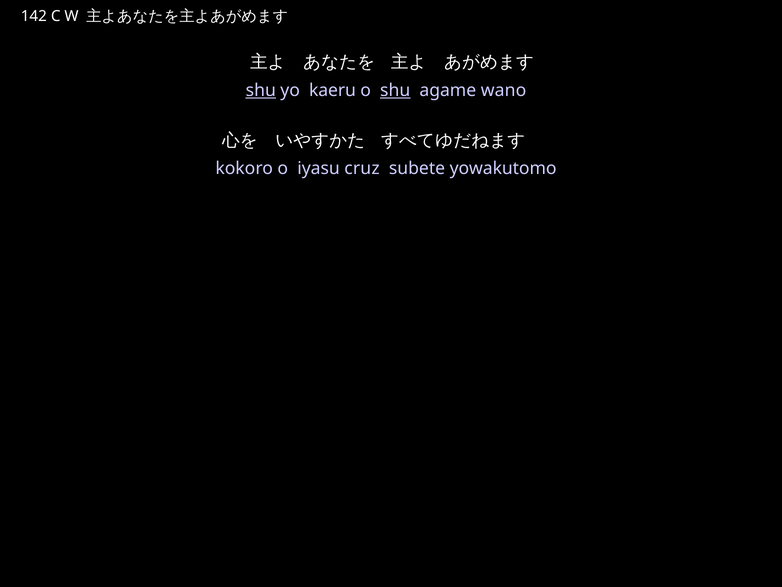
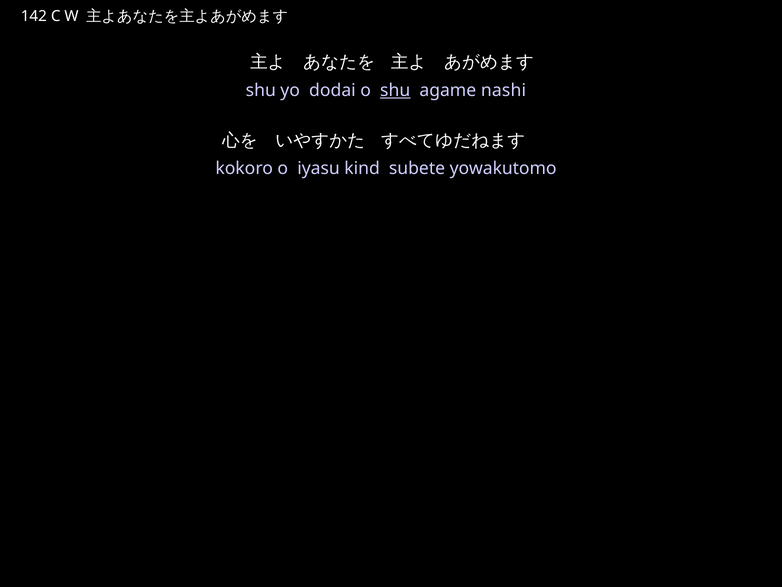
shu underline: present -> none (261, 90)
kaeru: kaeru -> dodai (332, 90)
wano: wano -> nashi (504, 90)
cruz: cruz -> kind (362, 168)
